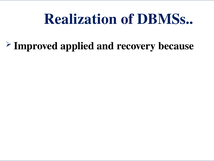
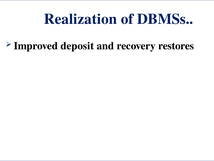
applied: applied -> deposit (77, 46)
because: because -> restores (176, 46)
